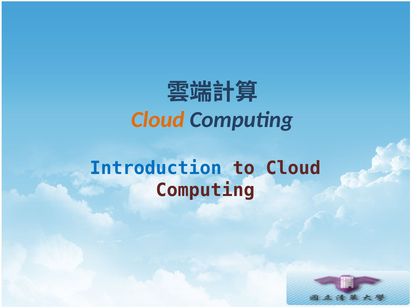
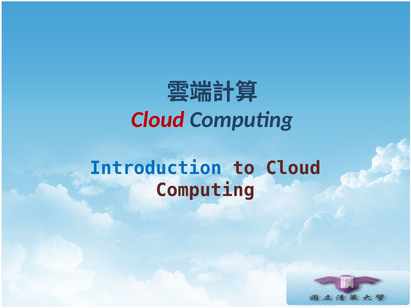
Cloud colour: orange -> red (158, 120)
